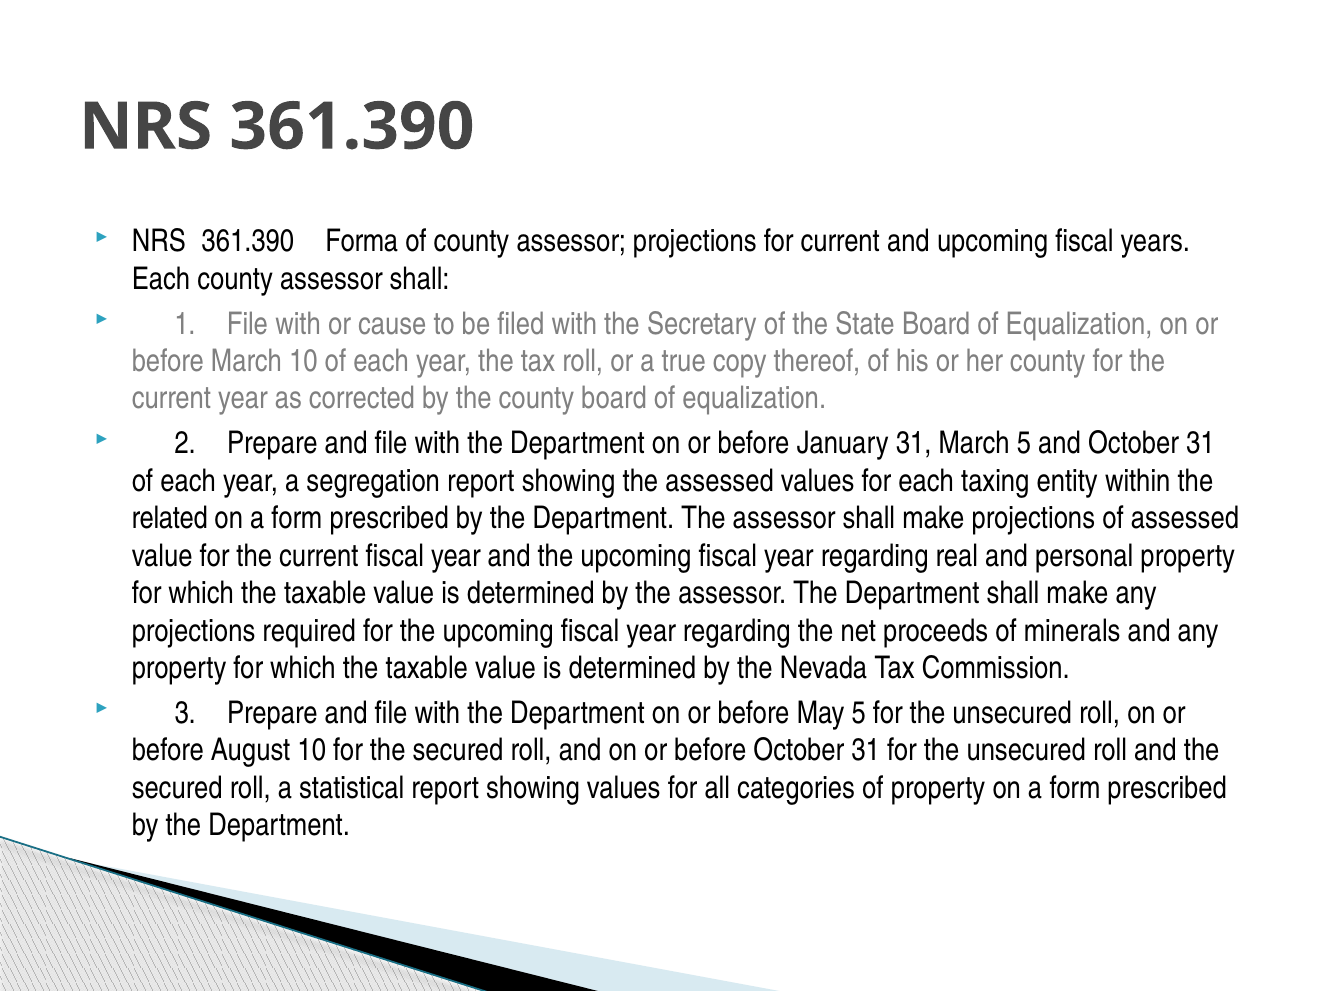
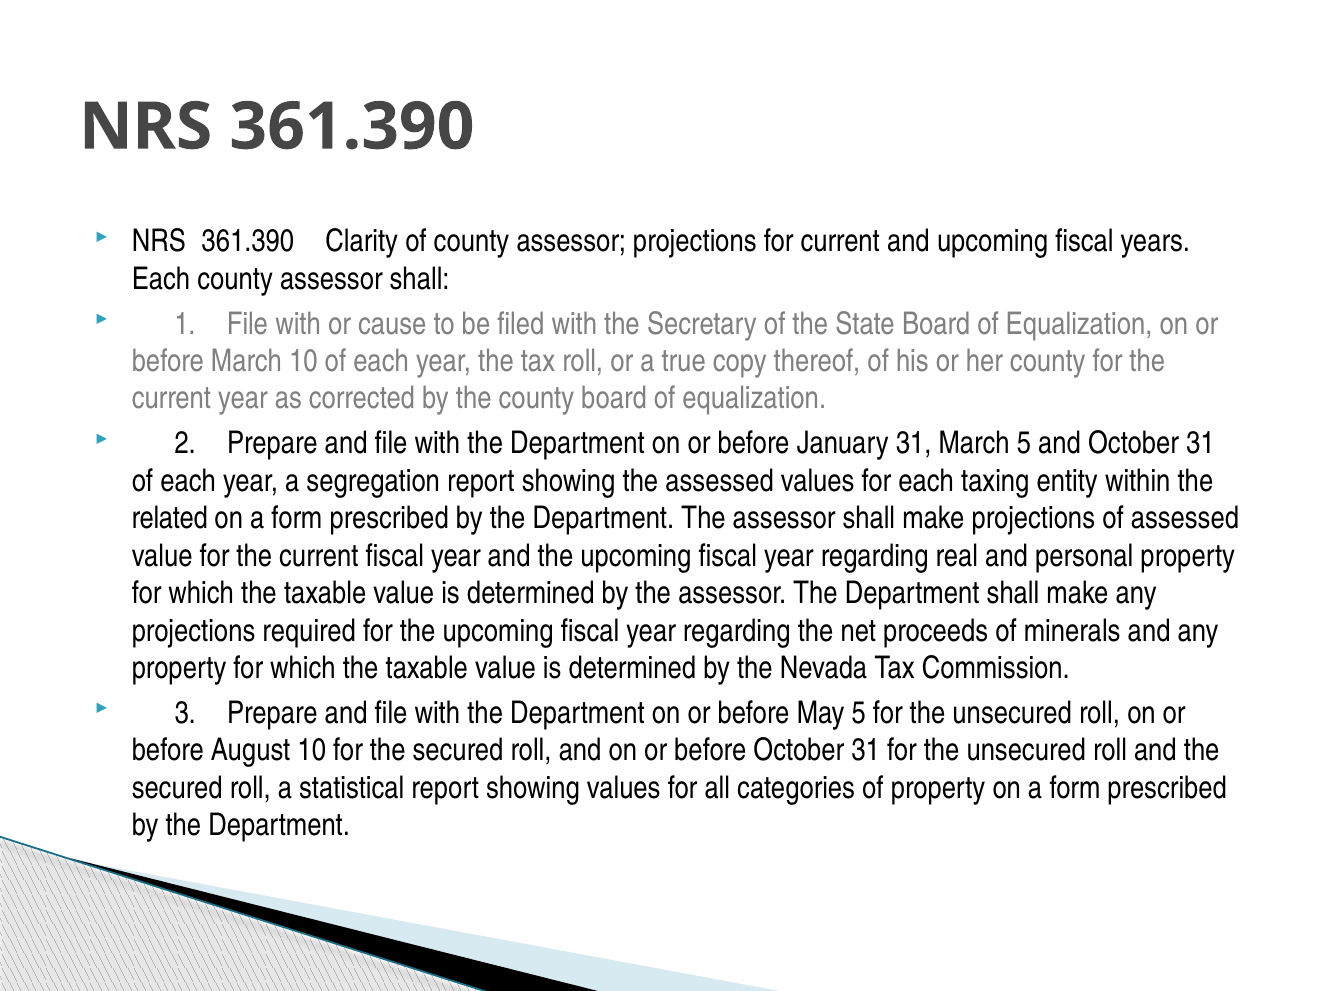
Forma: Forma -> Clarity (362, 241)
